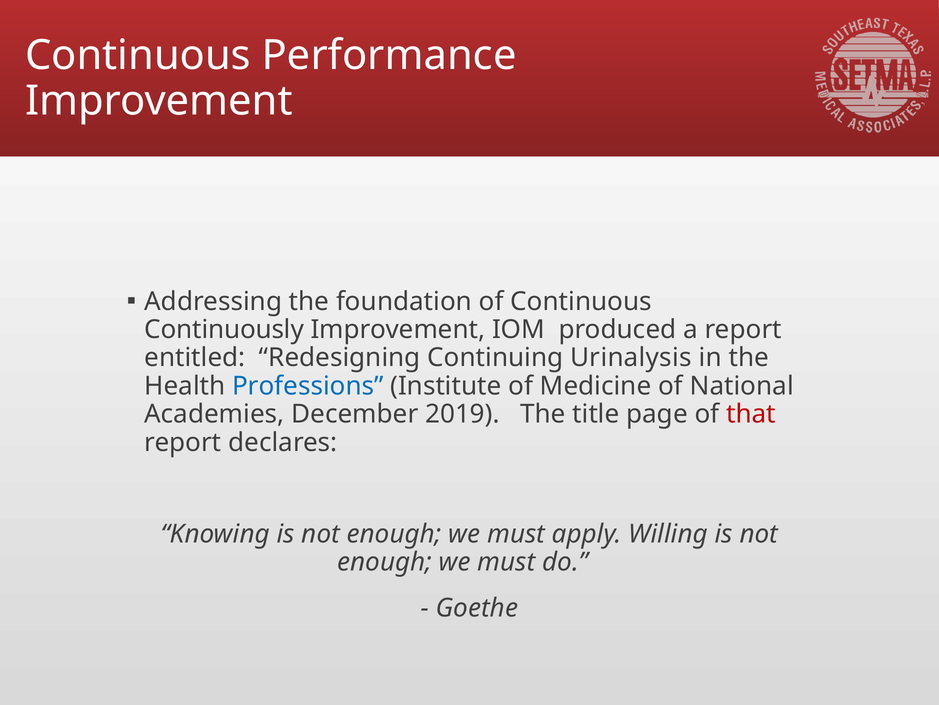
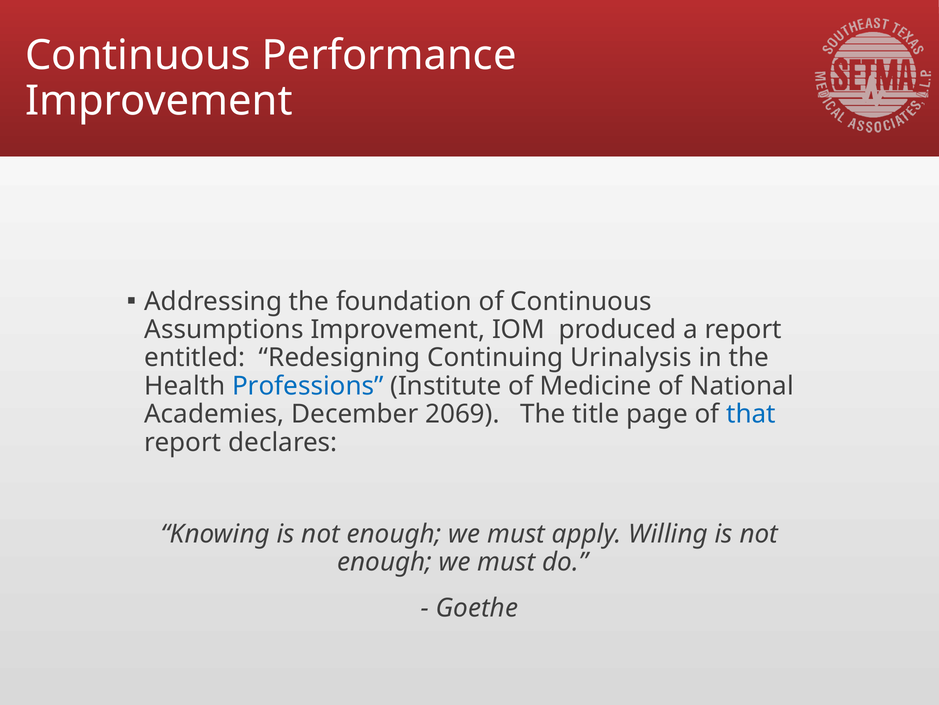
Continuously: Continuously -> Assumptions (224, 329)
2019: 2019 -> 2069 (462, 414)
that colour: red -> blue (751, 414)
